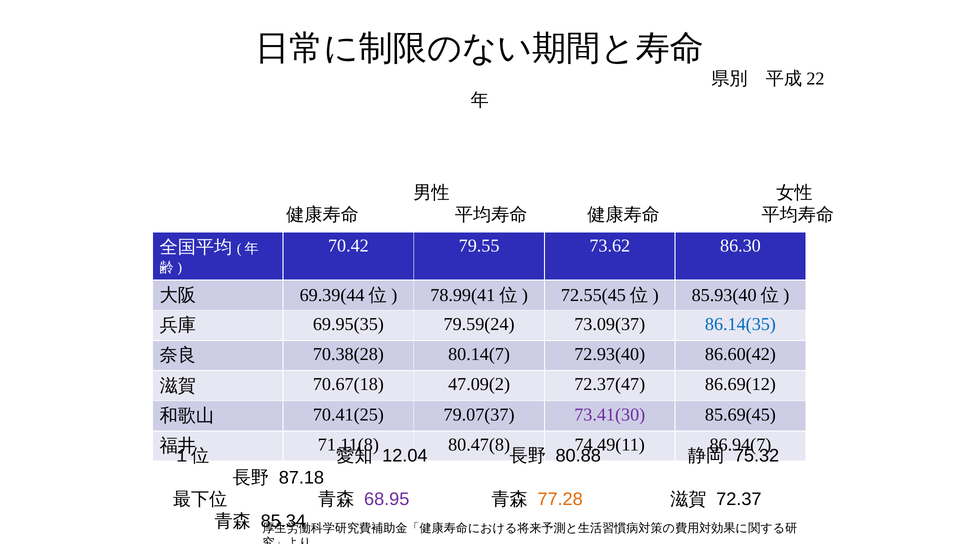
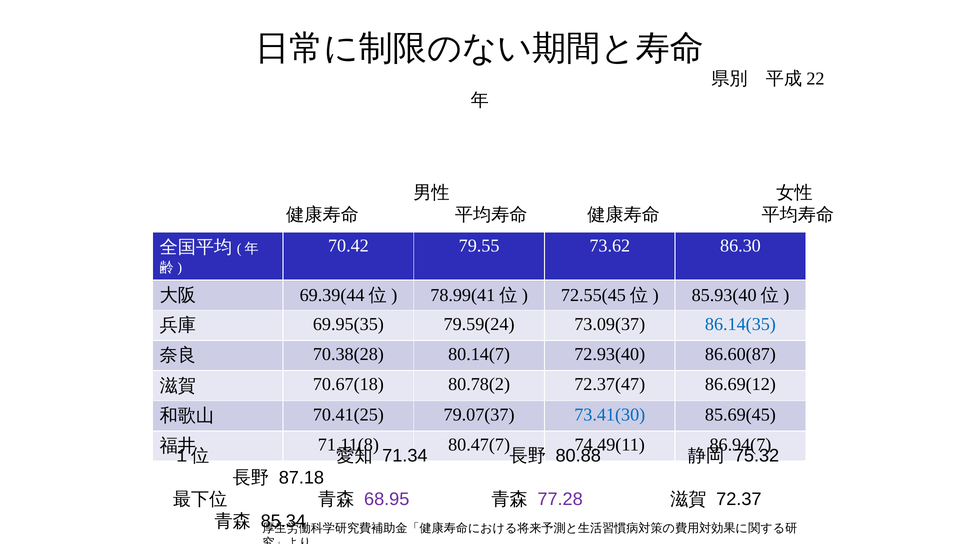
86.60(42: 86.60(42 -> 86.60(87 (740, 355)
47.09(2: 47.09(2 -> 80.78(2 (479, 385)
73.41(30 colour: purple -> blue (610, 415)
80.47(8: 80.47(8 -> 80.47(7 (479, 445)
12.04: 12.04 -> 71.34 (405, 456)
77.28 colour: orange -> purple (560, 500)
